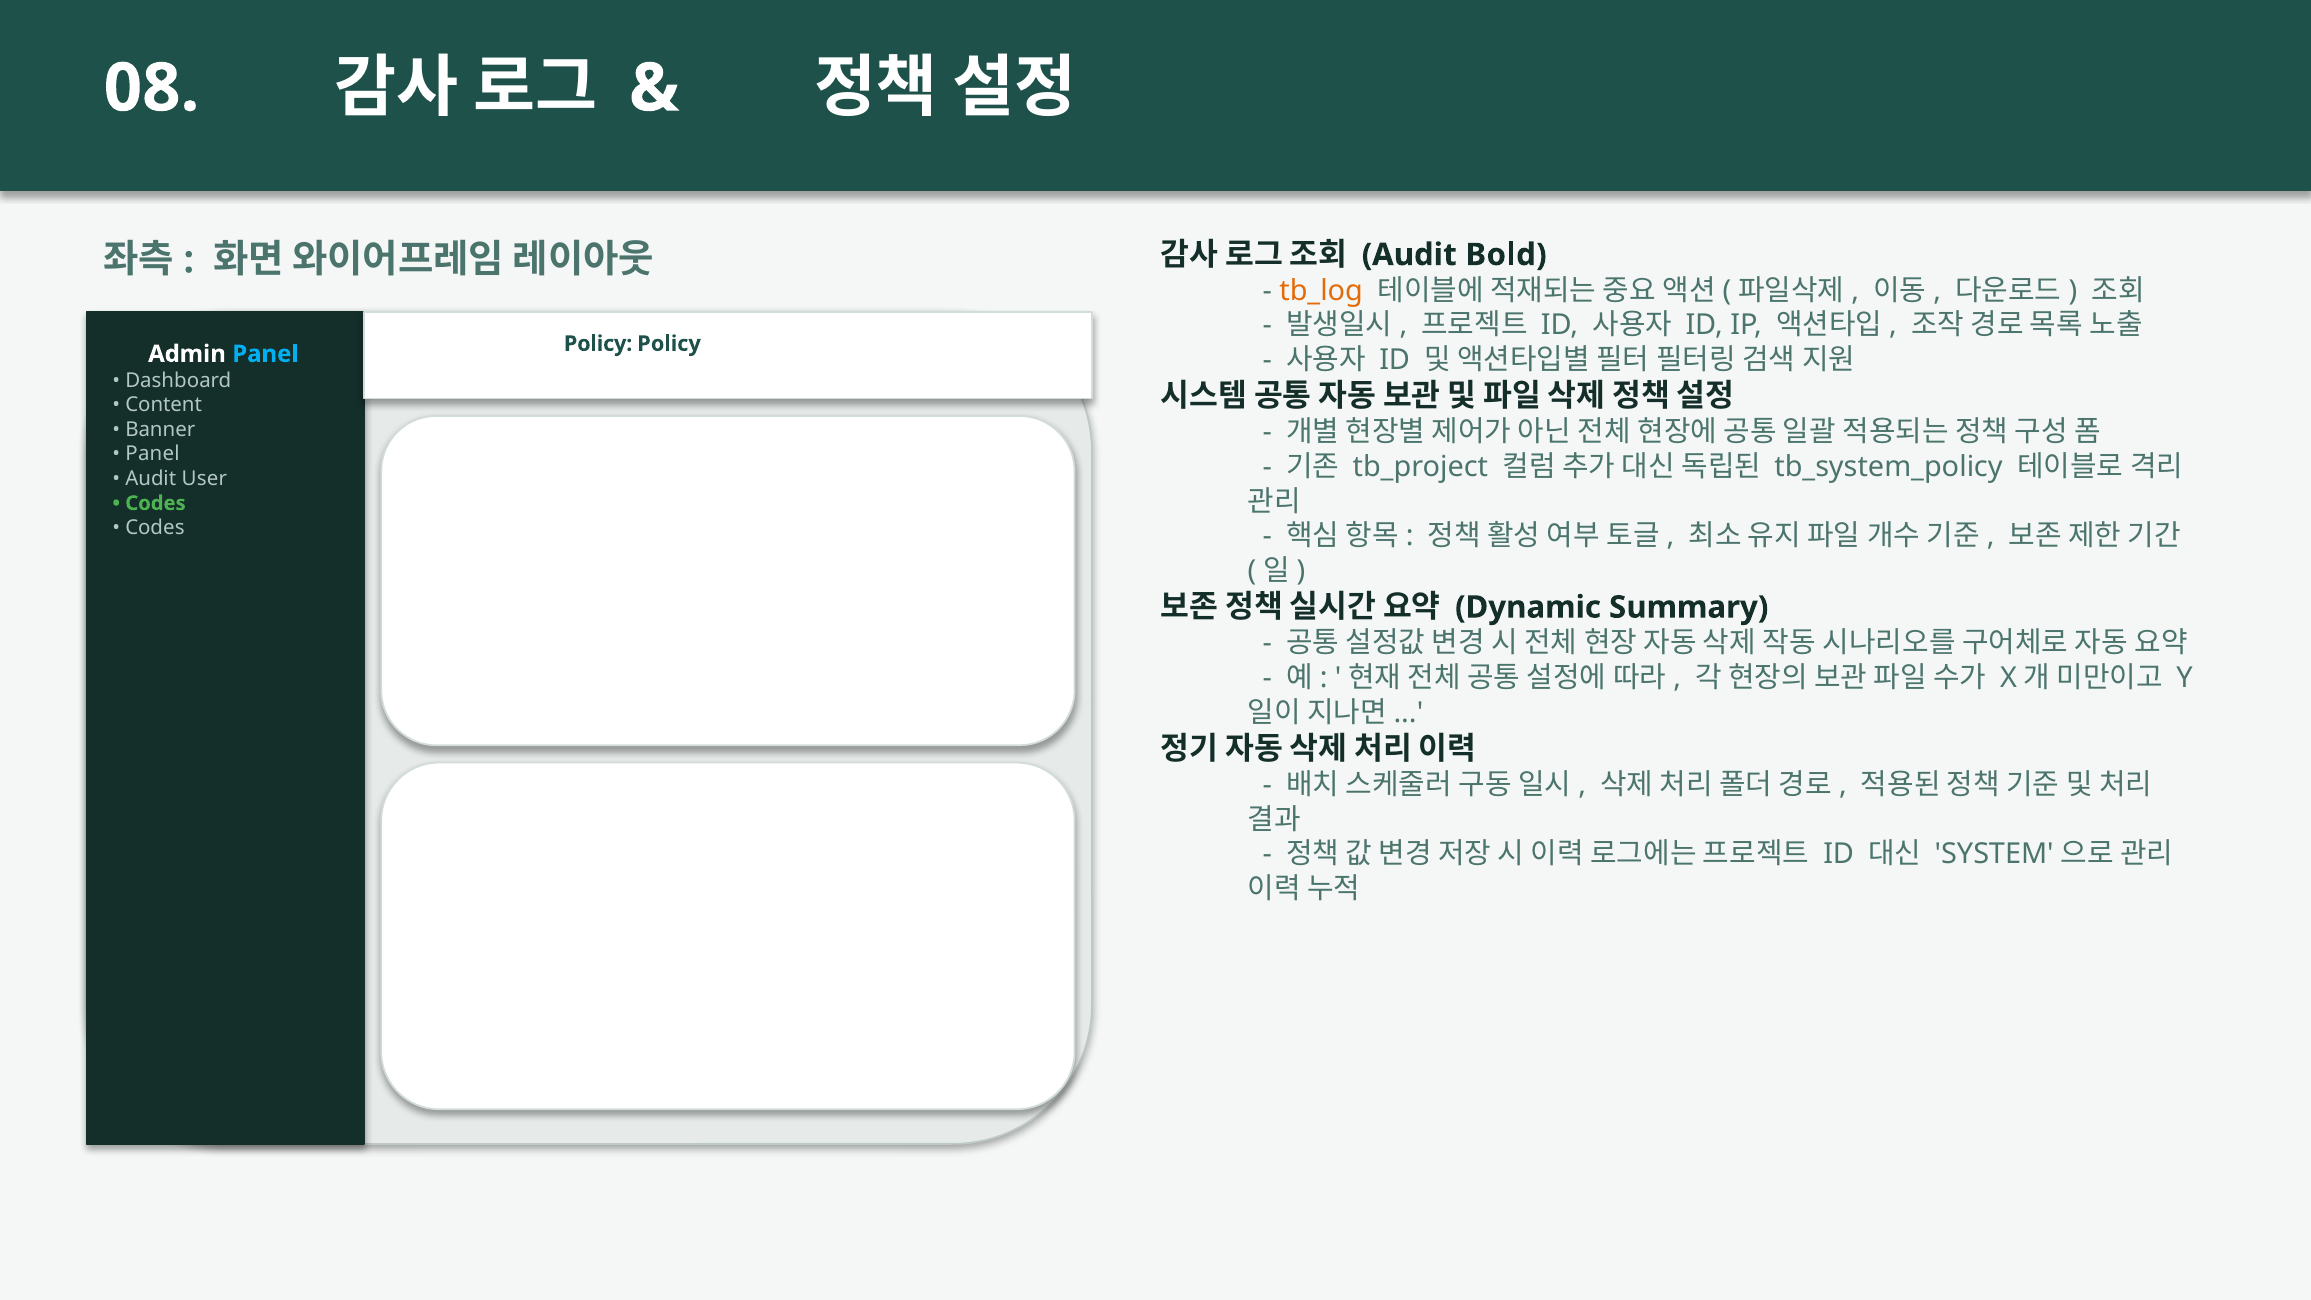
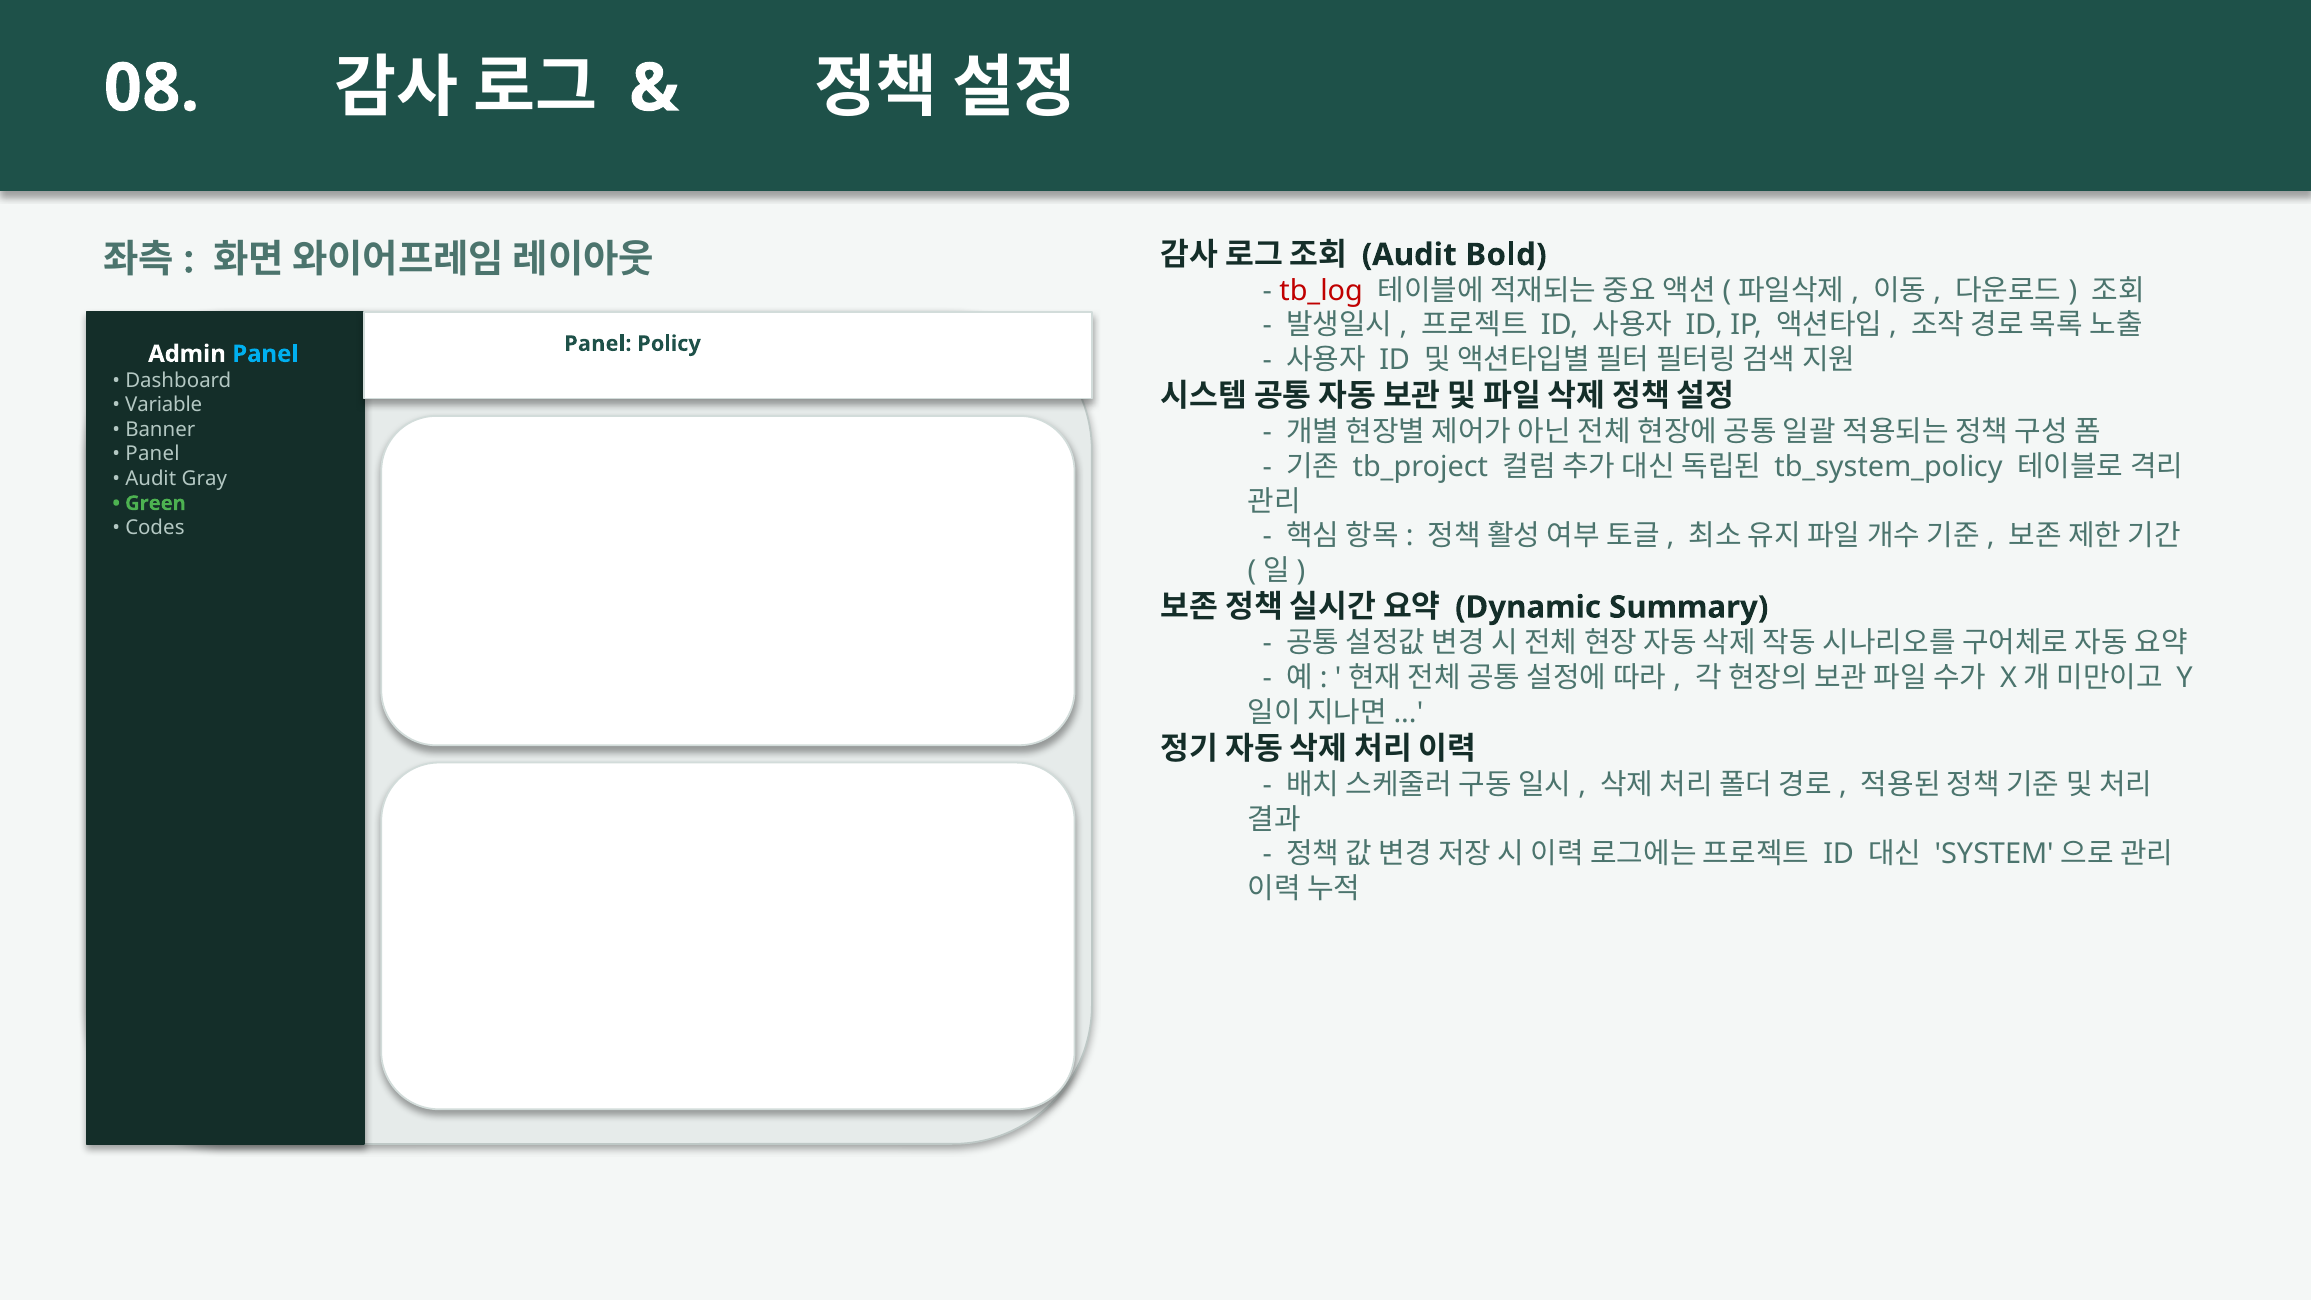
tb_log colour: orange -> red (1321, 291)
Policy: Policy -> Panel (598, 344)
Content: Content -> Variable (164, 405)
User: User -> Gray (204, 479)
Codes: Codes -> Green (155, 503)
